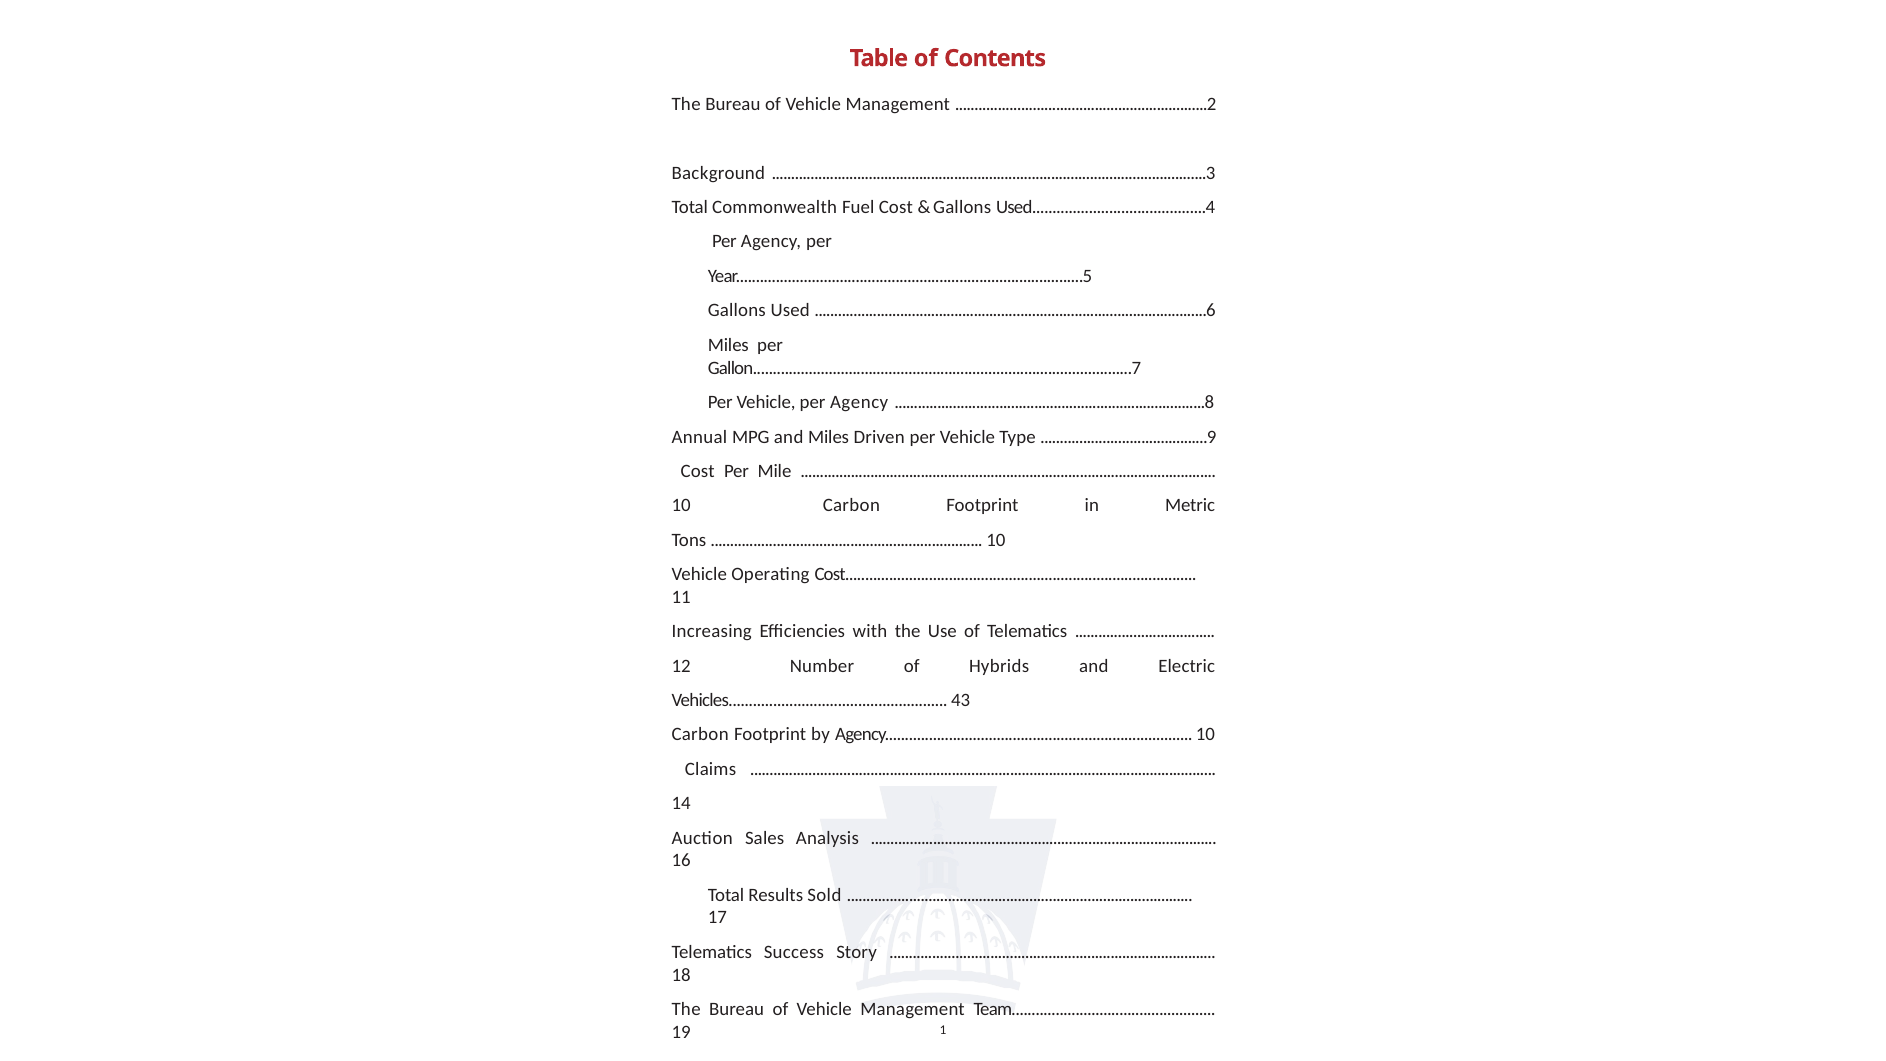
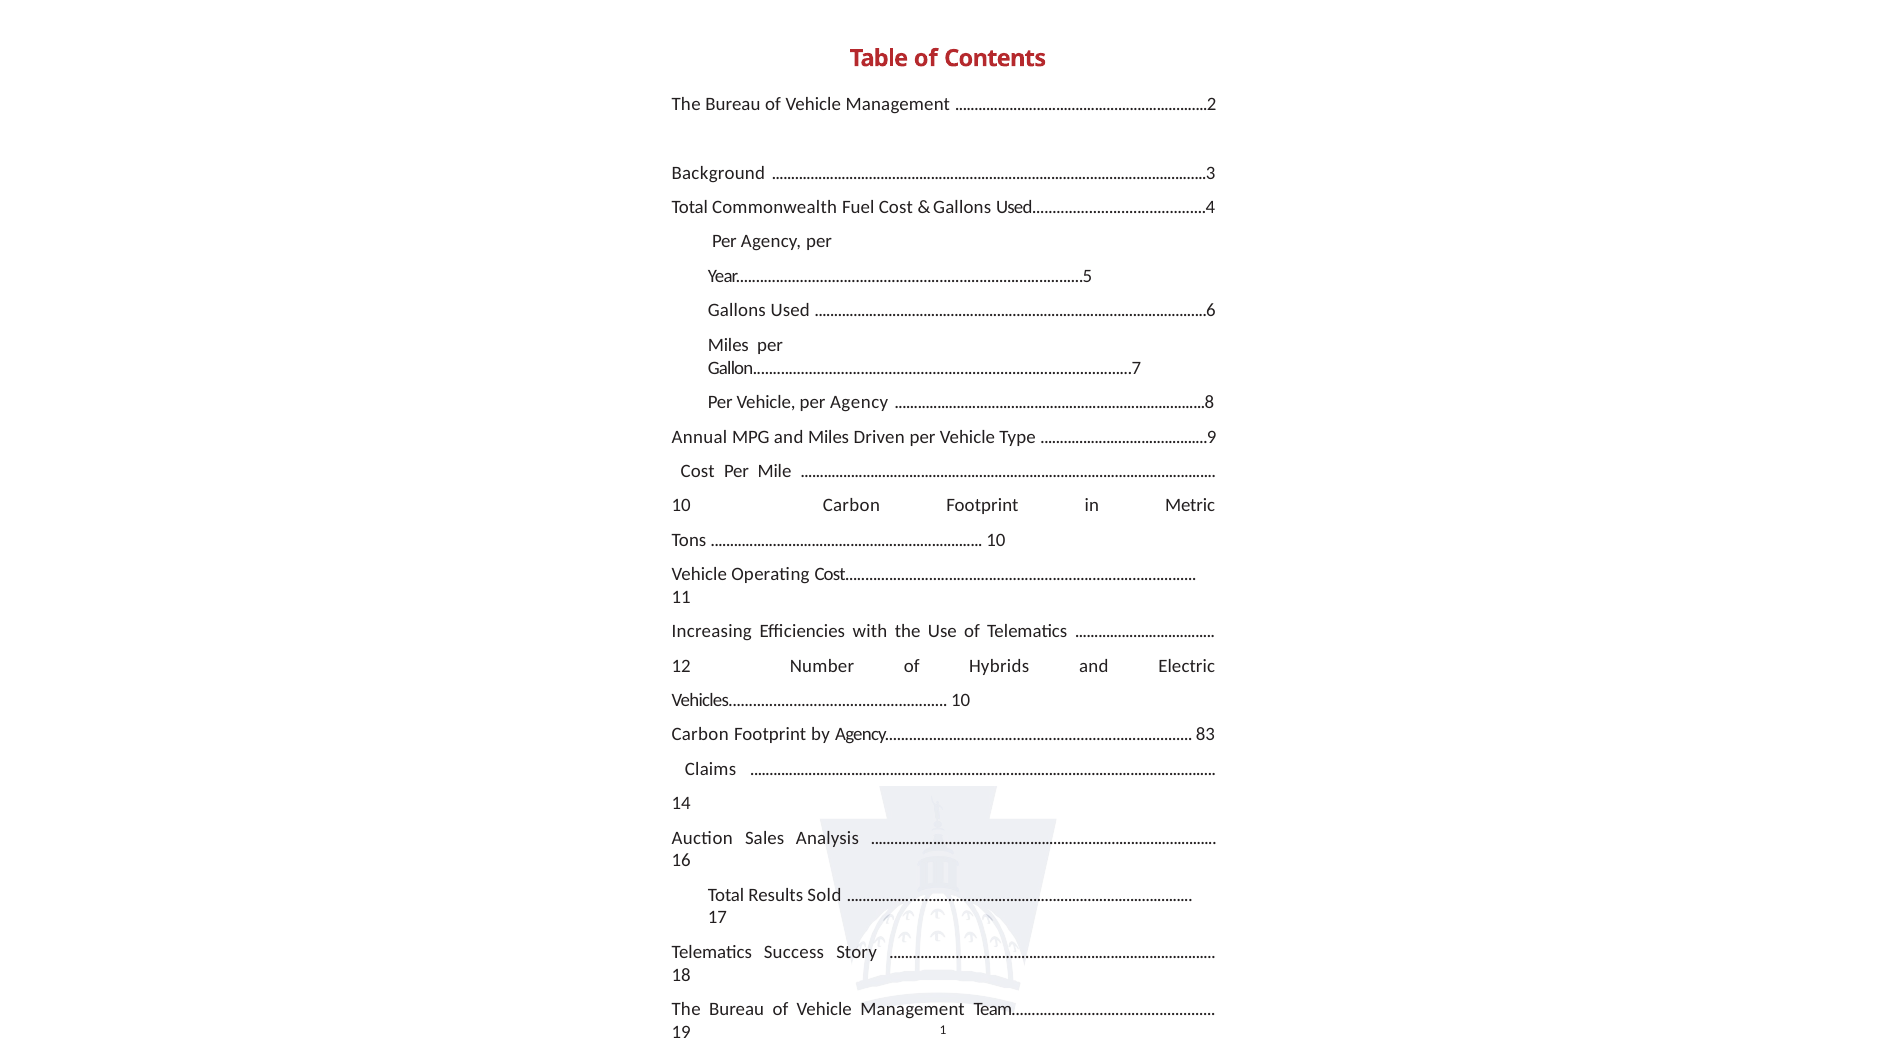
Vehicles 43: 43 -> 10 (961, 700)
Agency 10: 10 -> 83 (1205, 735)
